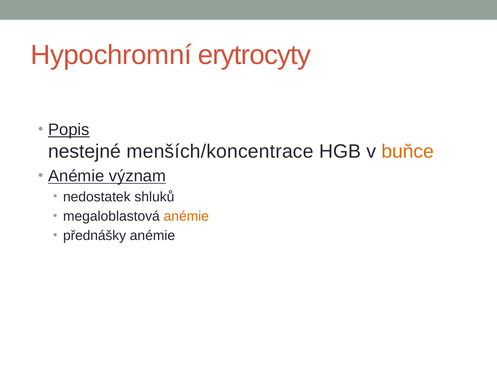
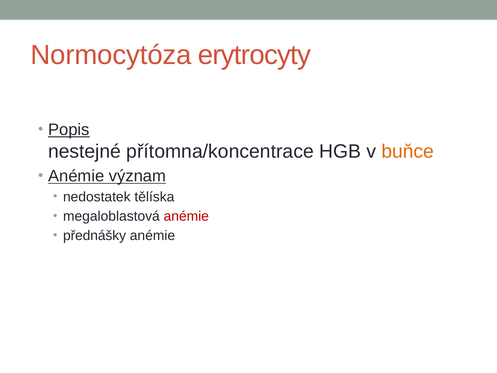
Hypochromní: Hypochromní -> Normocytóza (111, 55)
menších/koncentrace: menších/koncentrace -> přítomna/koncentrace (220, 151)
shluků: shluků -> tělíska (154, 197)
anémie colour: orange -> red (186, 216)
